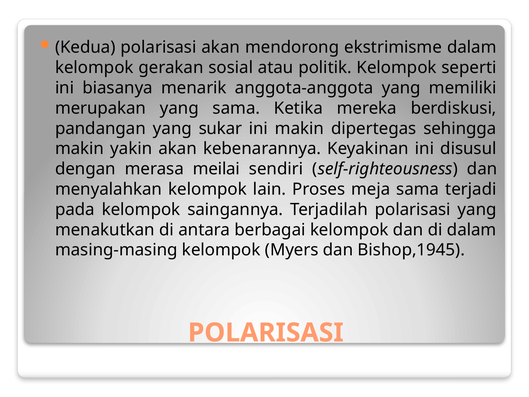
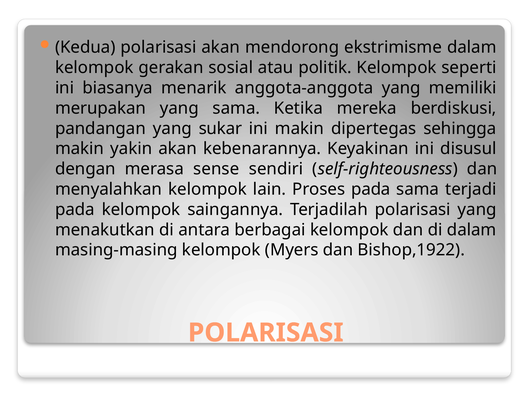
meilai: meilai -> sense (216, 169)
Proses meja: meja -> pada (371, 189)
Bishop,1945: Bishop,1945 -> Bishop,1922 (411, 250)
